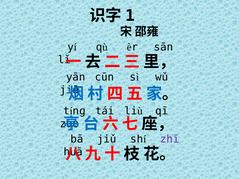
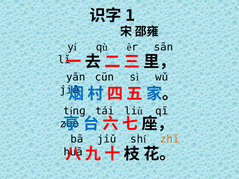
zhī colour: purple -> orange (170, 139)
